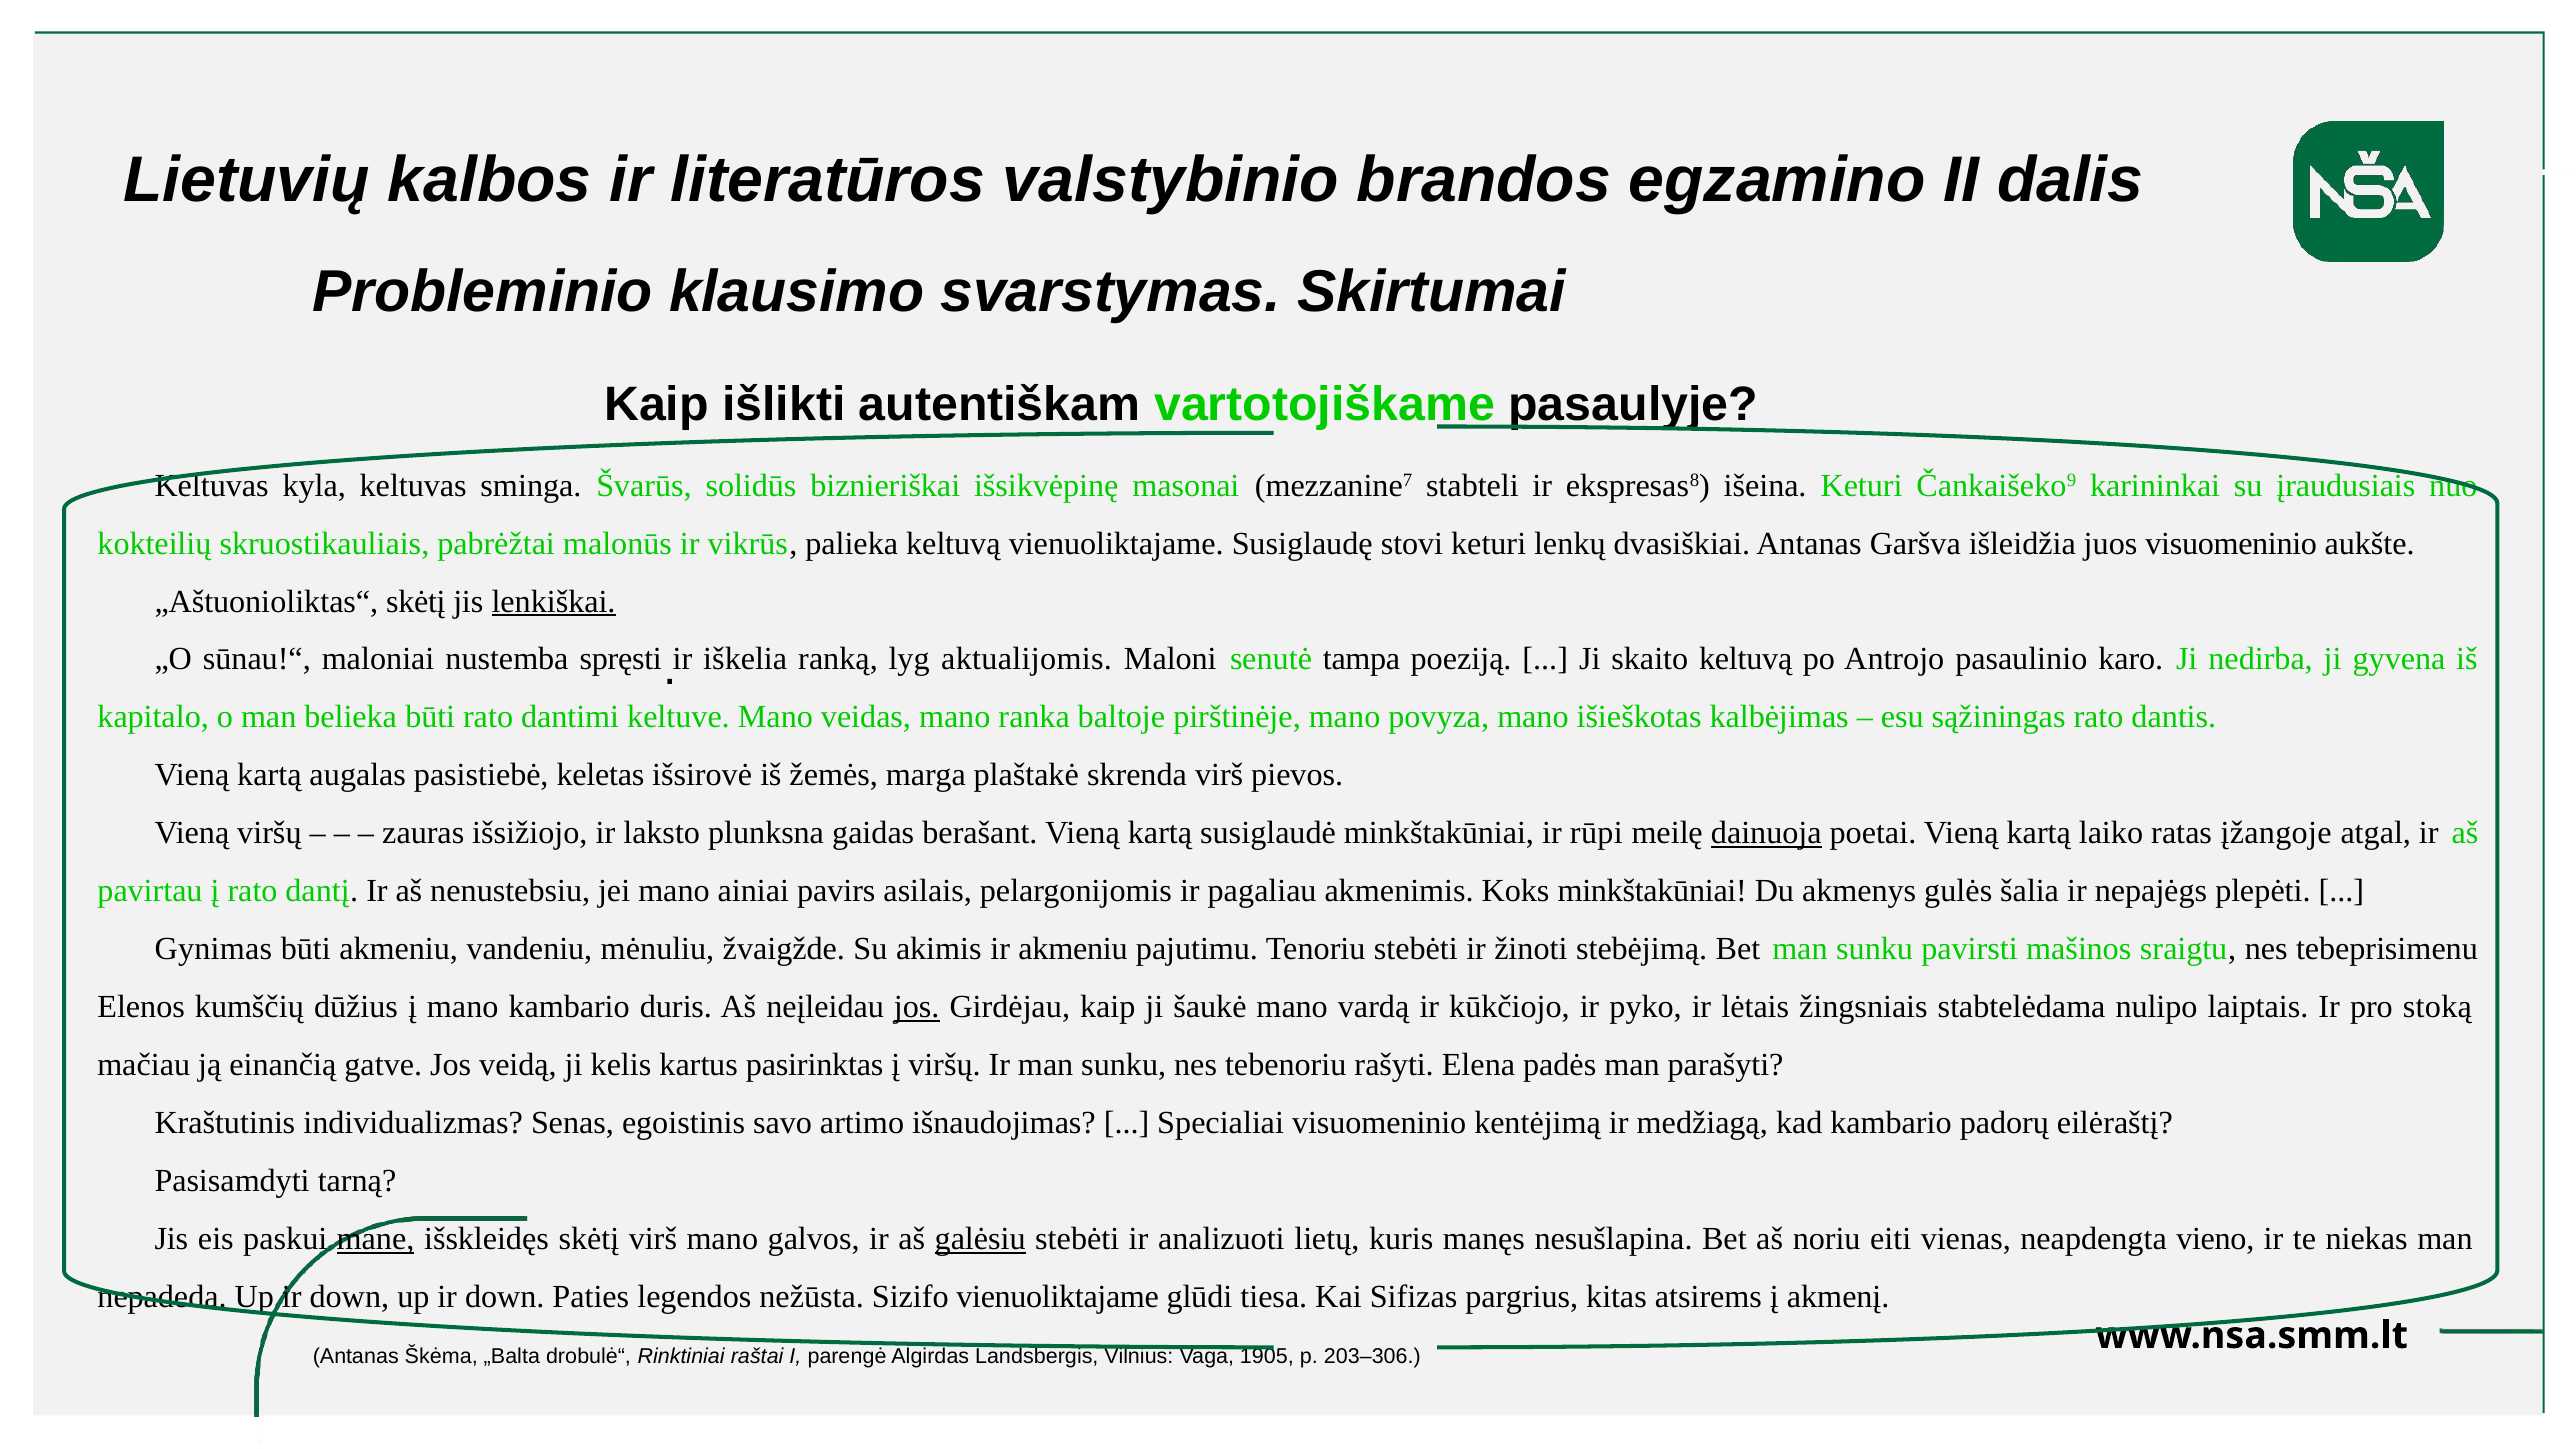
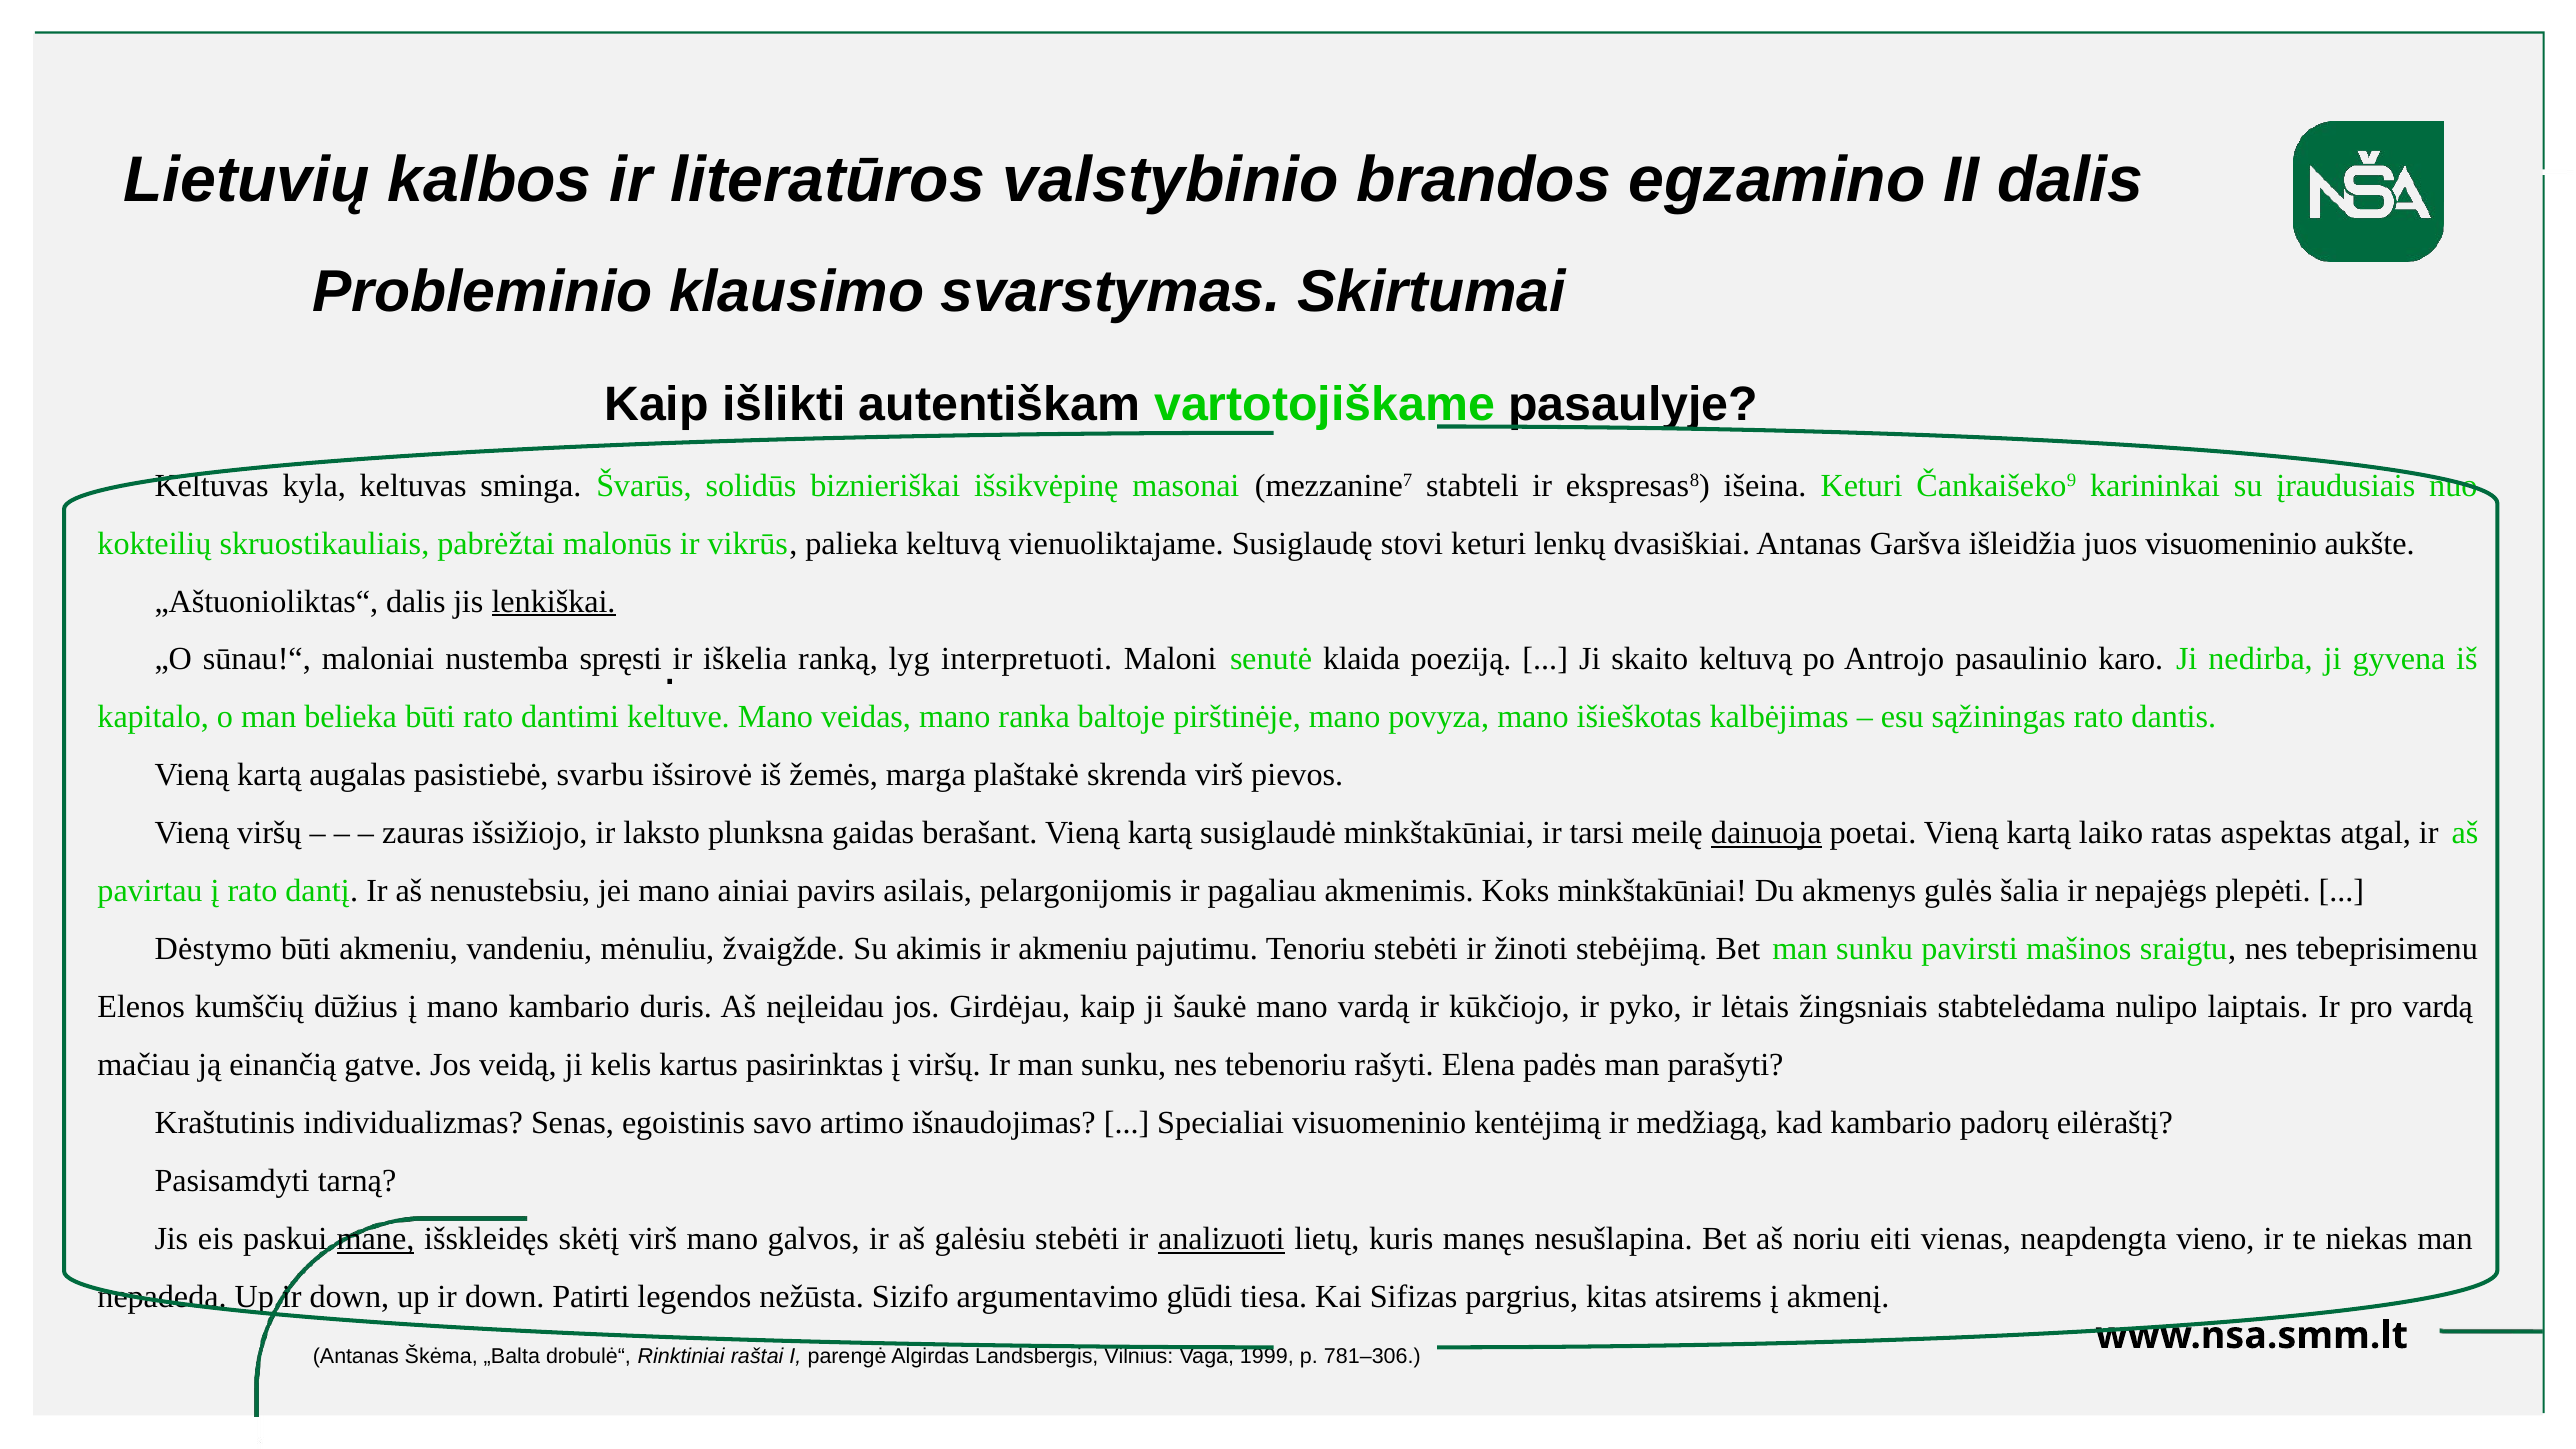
„Aštuonioliktas“ skėtį: skėtį -> dalis (416, 601)
aktualijomis: aktualijomis -> interpretuoti (1027, 659)
tampa: tampa -> klaida (1362, 659)
keletas: keletas -> svarbu (600, 775)
rūpi: rūpi -> tarsi (1597, 833)
įžangoje: įžangoje -> aspektas (2276, 833)
Gynimas: Gynimas -> Dėstymo (213, 949)
jos underline: present -> none (917, 1007)
pro stoką: stoką -> vardą (2438, 1007)
galėsiu underline: present -> none (980, 1239)
analizuoti underline: none -> present (1221, 1239)
Paties: Paties -> Patirti (591, 1297)
Sizifo vienuoliktajame: vienuoliktajame -> argumentavimo (1057, 1297)
1905: 1905 -> 1999 (1267, 1357)
203–306: 203–306 -> 781–306 (1372, 1357)
